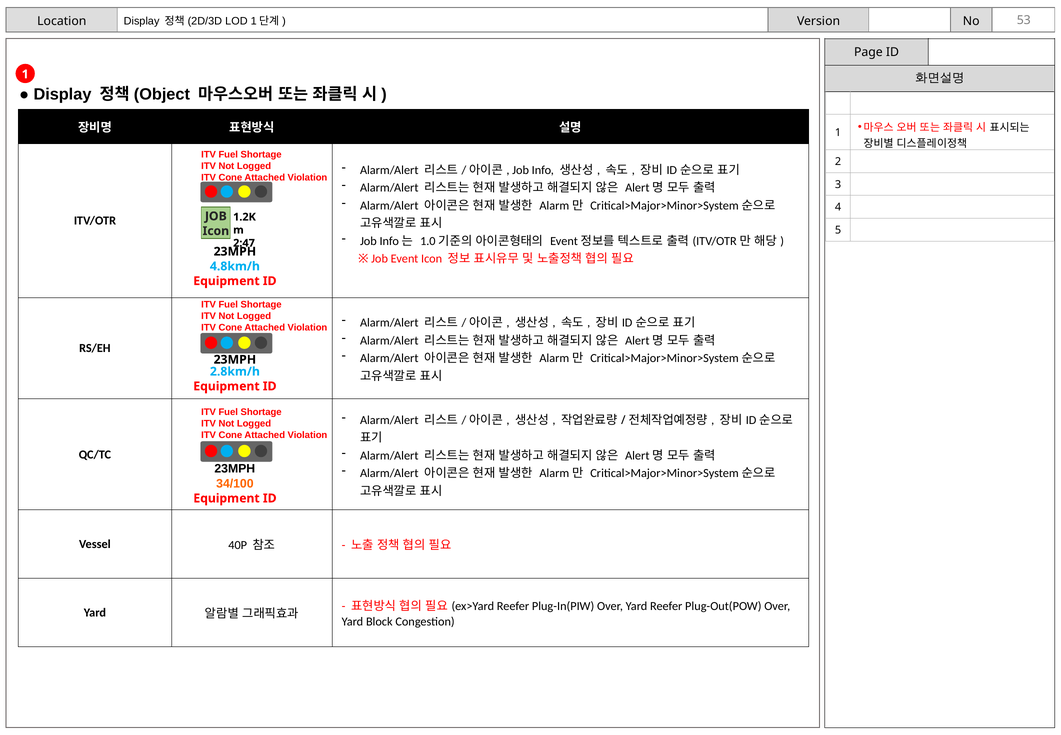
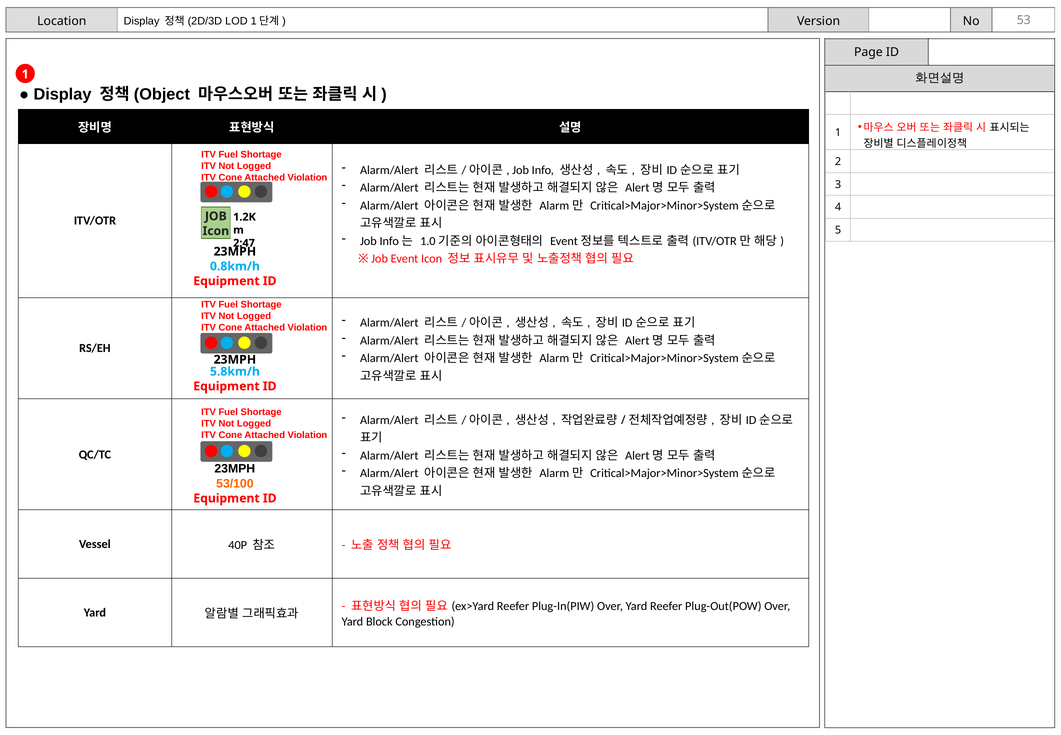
4.8km/h: 4.8km/h -> 0.8km/h (235, 266)
2.8km/h: 2.8km/h -> 5.8km/h (235, 371)
34/100: 34/100 -> 53/100 (235, 483)
